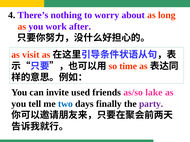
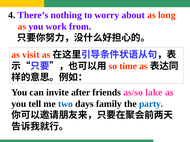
after: after -> from (80, 27)
used: used -> after (81, 93)
finally: finally -> family (109, 104)
party colour: purple -> blue (151, 104)
